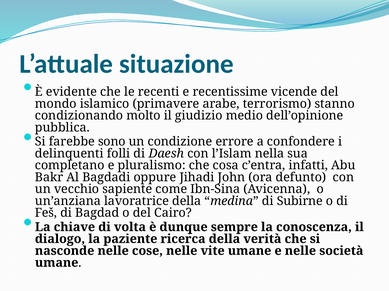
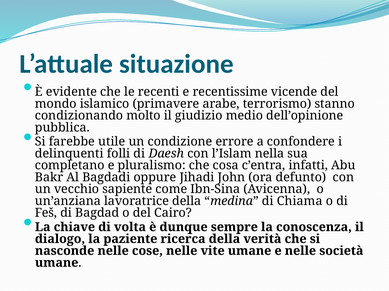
sono: sono -> utile (112, 142)
Subirne: Subirne -> Chiama (300, 202)
